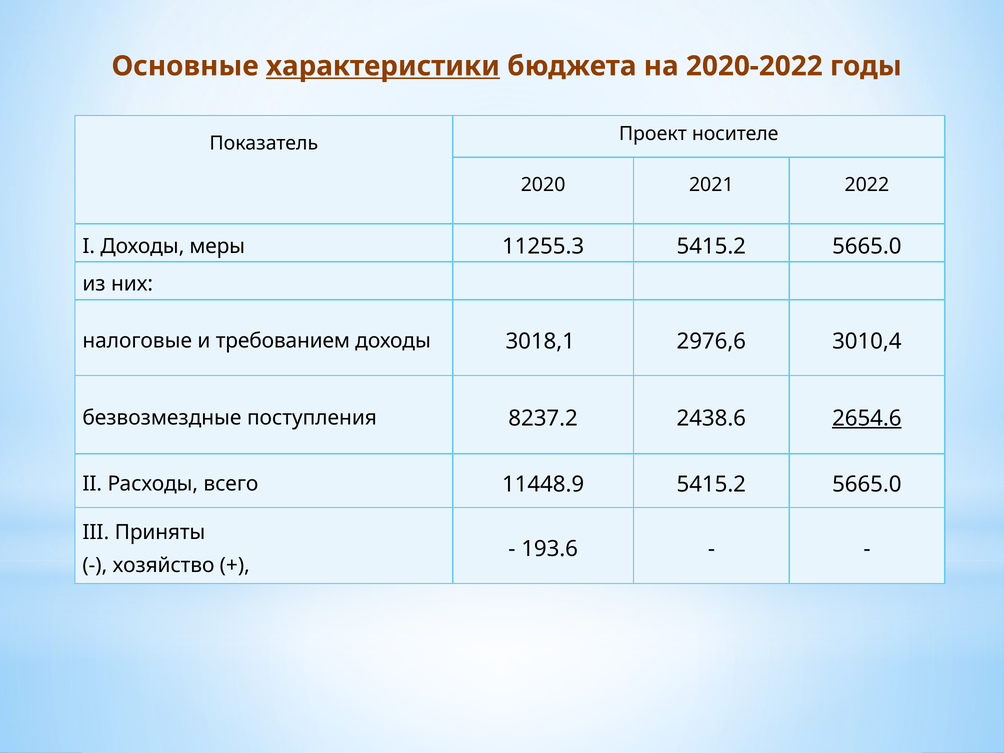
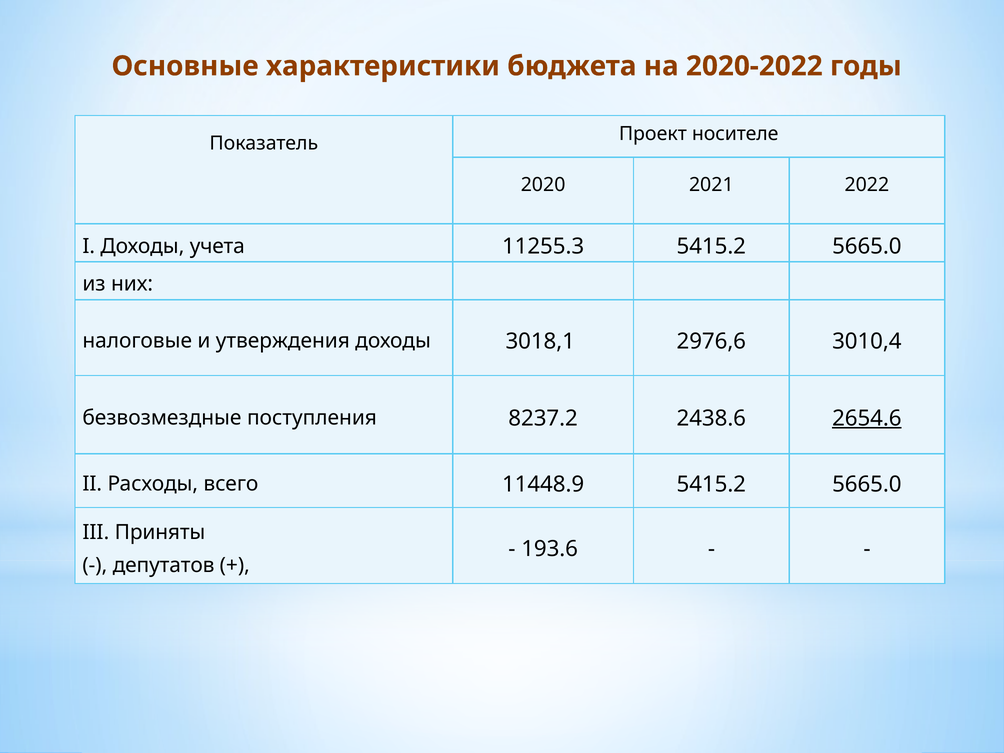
характеристики underline: present -> none (383, 66)
меры: меры -> учета (217, 246)
требованием: требованием -> утверждения (283, 341)
хозяйство: хозяйство -> депутатов (164, 565)
